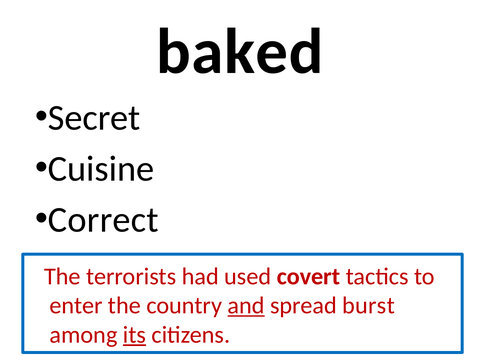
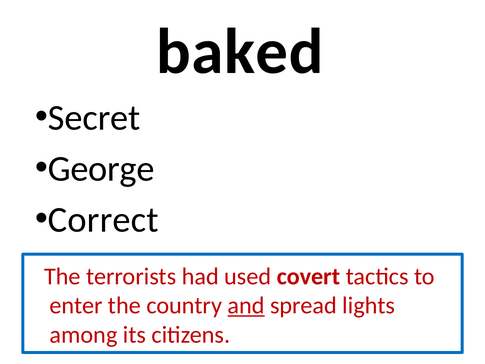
Cuisine: Cuisine -> George (101, 169)
burst: burst -> lights (369, 305)
its underline: present -> none (134, 335)
